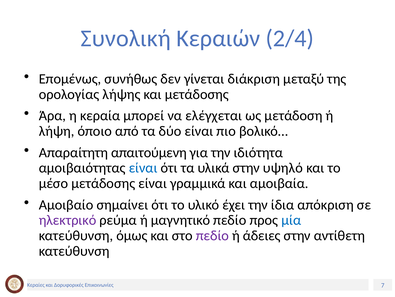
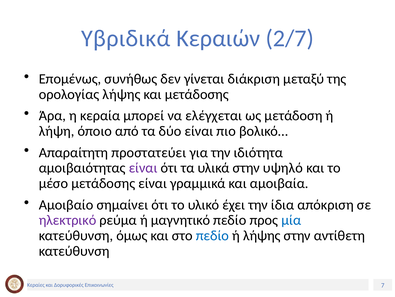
Συνολική: Συνολική -> Yβριδικά (126, 38)
2/4: 2/4 -> 2/7 (290, 38)
απαιτούμενη: απαιτούμενη -> προστατεύει (149, 152)
είναι colour: blue -> purple (143, 168)
πεδίο colour: purple -> blue (212, 235)
ή άδειες: άδειες -> λήψης (262, 235)
